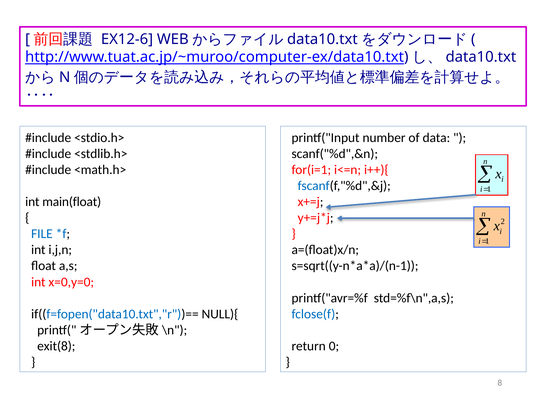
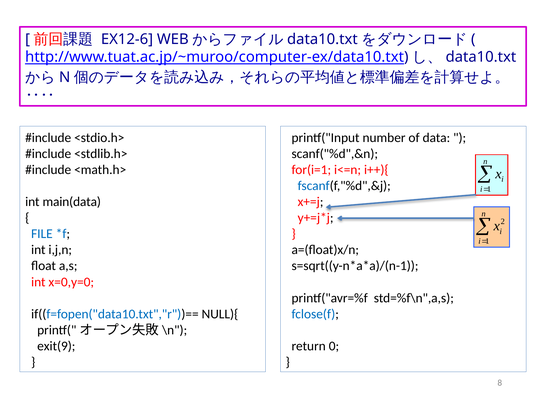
main(float: main(float -> main(data (72, 201)
exit(8: exit(8 -> exit(9 (56, 346)
